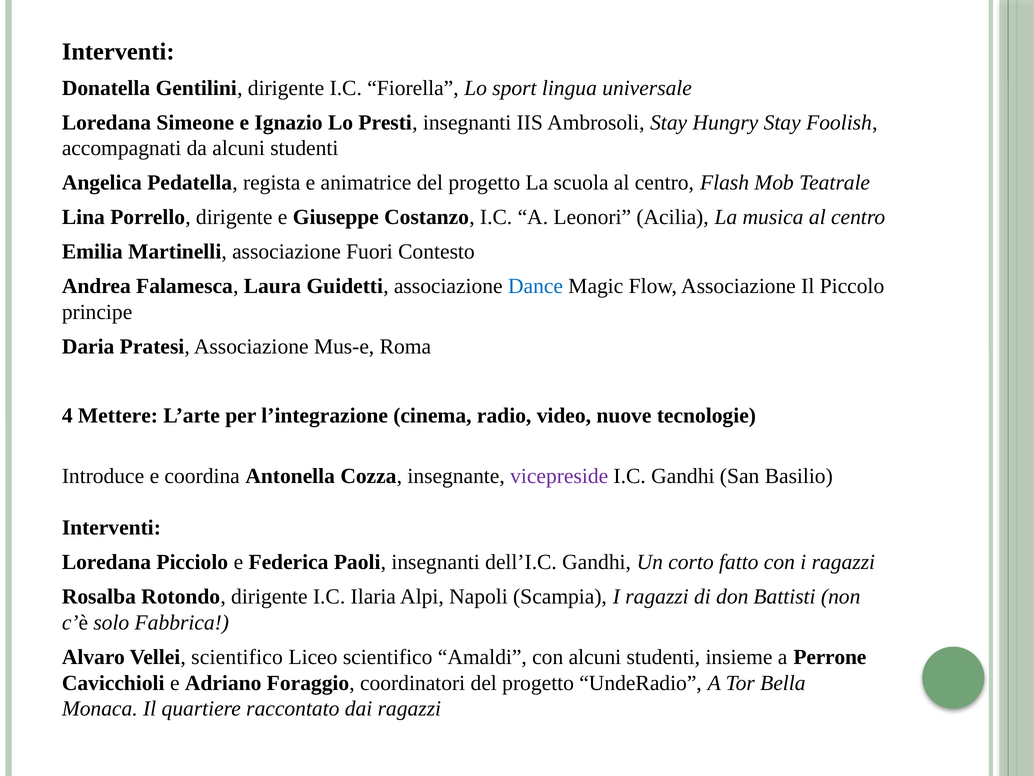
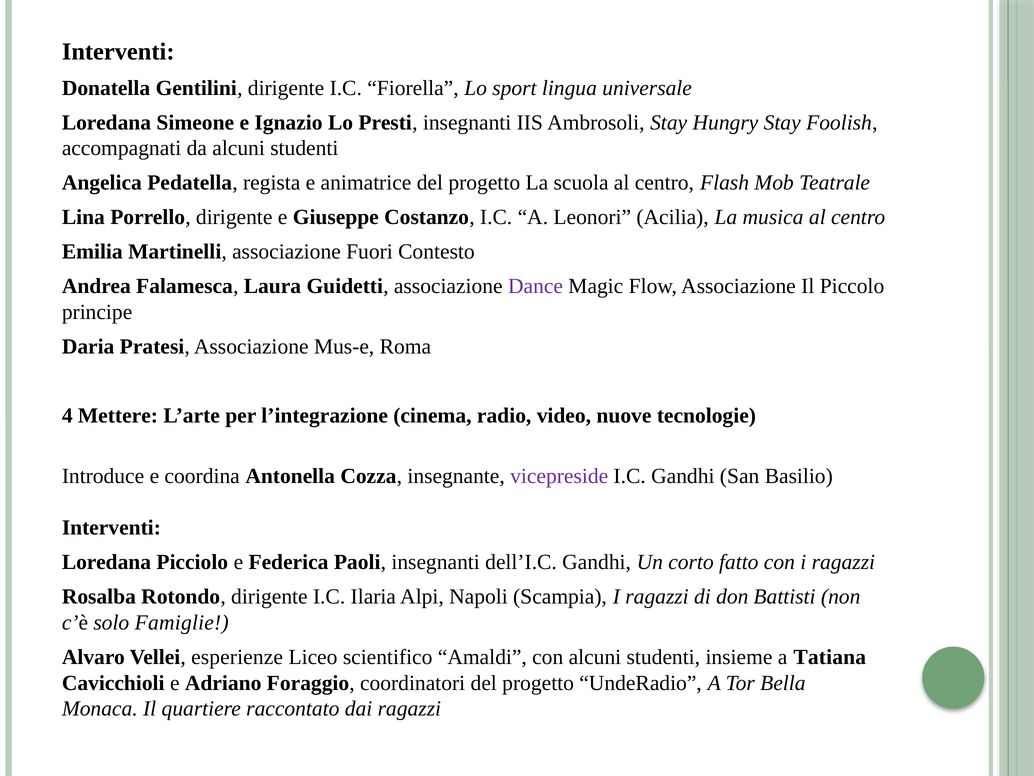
Dance colour: blue -> purple (536, 286)
Fabbrica: Fabbrica -> Famiglie (182, 622)
Vellei scientifico: scientifico -> esperienze (237, 657)
Perrone: Perrone -> Tatiana (830, 657)
